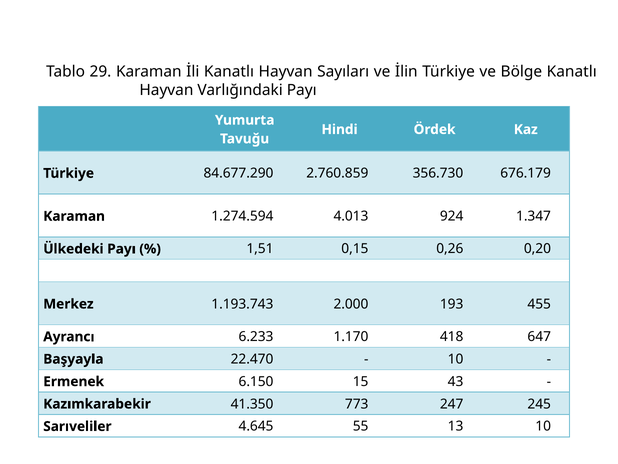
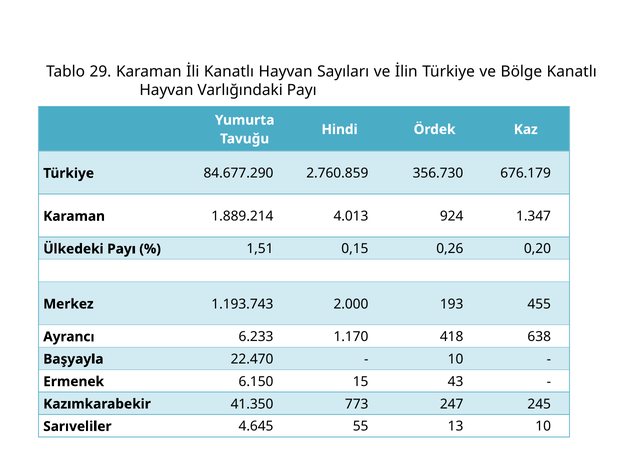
1.274.594: 1.274.594 -> 1.889.214 (242, 216)
647: 647 -> 638 (539, 336)
